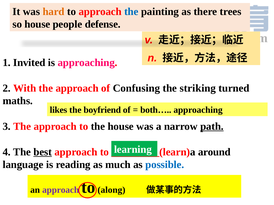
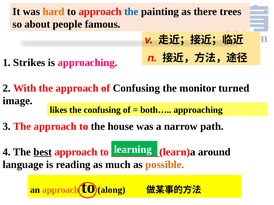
so house: house -> about (37, 24)
defense: defense -> famous (103, 24)
Invited: Invited -> Strikes (29, 63)
striking: striking -> monitor (198, 88)
maths: maths -> image (18, 101)
the boyfriend: boyfriend -> confusing (102, 110)
path underline: present -> none (212, 127)
possible colour: blue -> orange (165, 165)
approach colour: purple -> orange (61, 190)
